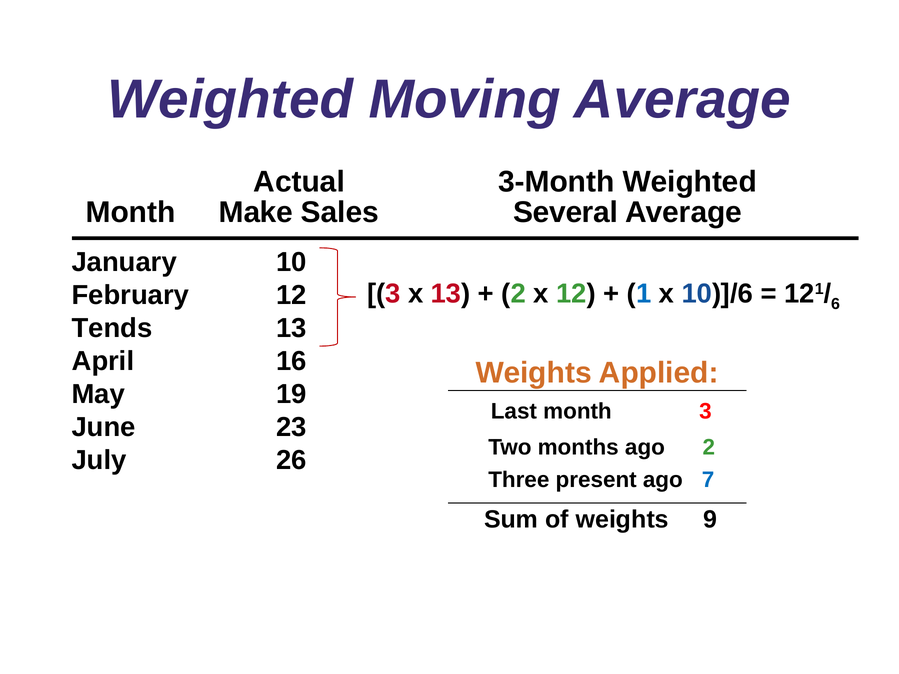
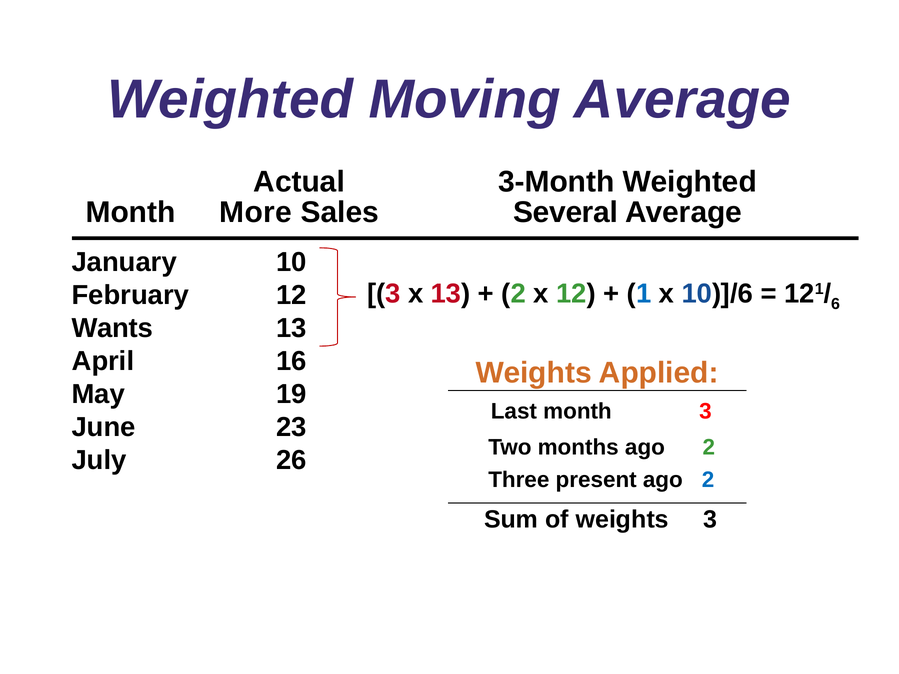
Make: Make -> More (256, 212)
Tends: Tends -> Wants (112, 328)
7: 7 -> 2 (708, 480)
weights 9: 9 -> 3 (710, 520)
